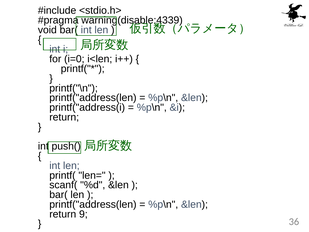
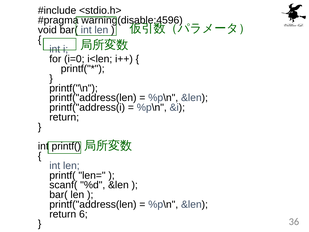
warning(disable:4339: warning(disable:4339 -> warning(disable:4596 (132, 20)
int push(: push( -> printf( (66, 146)
9: 9 -> 6 (83, 214)
